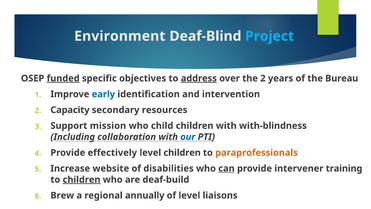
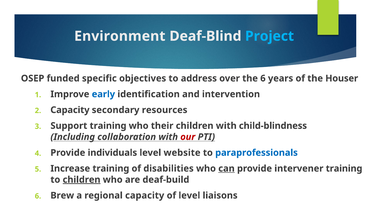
funded underline: present -> none (63, 78)
address underline: present -> none (199, 78)
the 2: 2 -> 6 (263, 78)
Bureau: Bureau -> Houser (342, 78)
Support mission: mission -> training (108, 126)
child: child -> their (162, 126)
with-blindness: with-blindness -> child-blindness (273, 126)
our colour: blue -> red (188, 137)
effectively: effectively -> individuals (112, 152)
level children: children -> website (182, 152)
paraprofessionals colour: orange -> blue (257, 152)
Increase website: website -> training (111, 168)
regional annually: annually -> capacity (145, 195)
